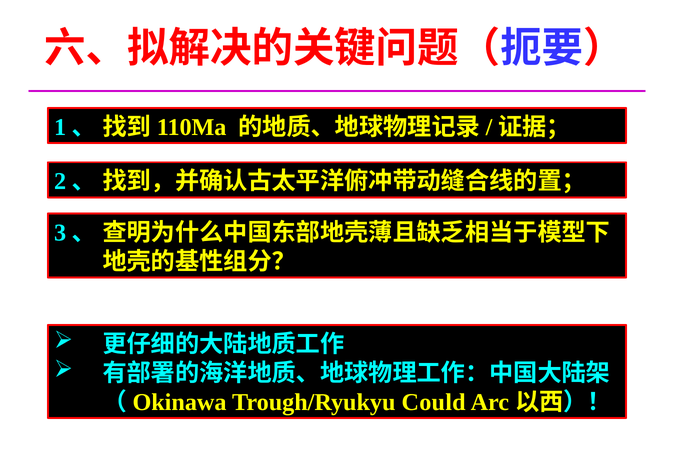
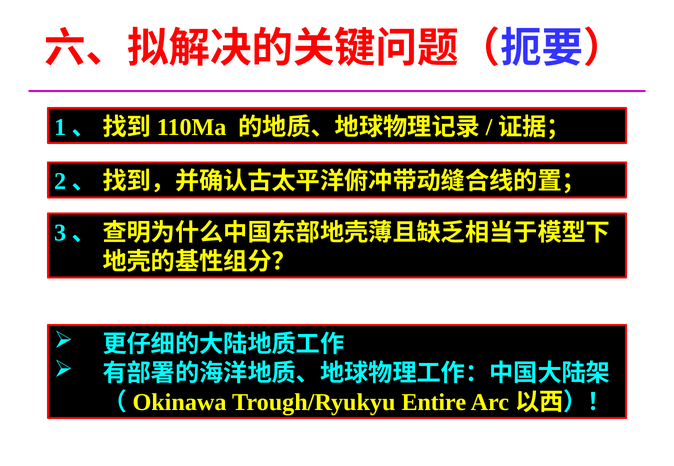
Could: Could -> Entire (434, 403)
